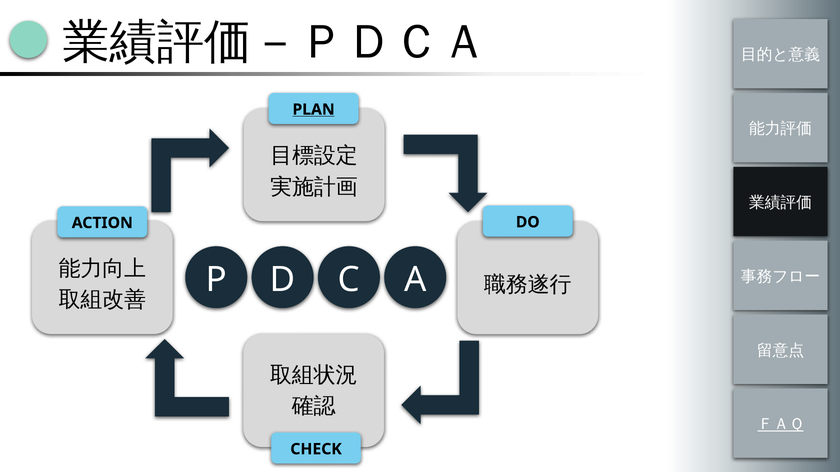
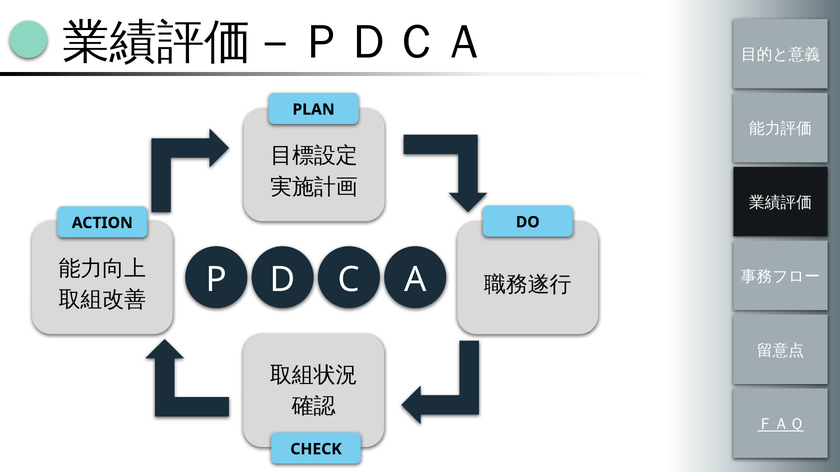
PLAN underline: present -> none (314, 110)
